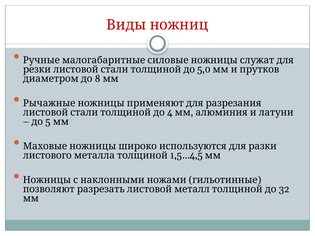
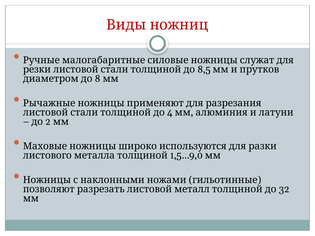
5,0: 5,0 -> 8,5 (204, 69)
5: 5 -> 2 (48, 122)
1,5…4,5: 1,5…4,5 -> 1,5…9,0 (186, 156)
